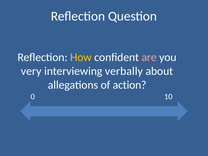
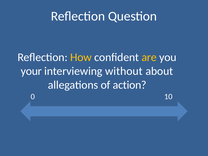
are colour: pink -> yellow (149, 57)
very: very -> your (31, 71)
verbally: verbally -> without (124, 71)
